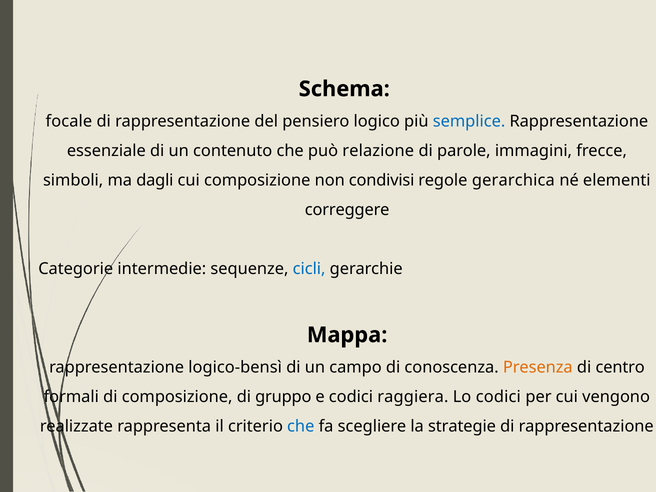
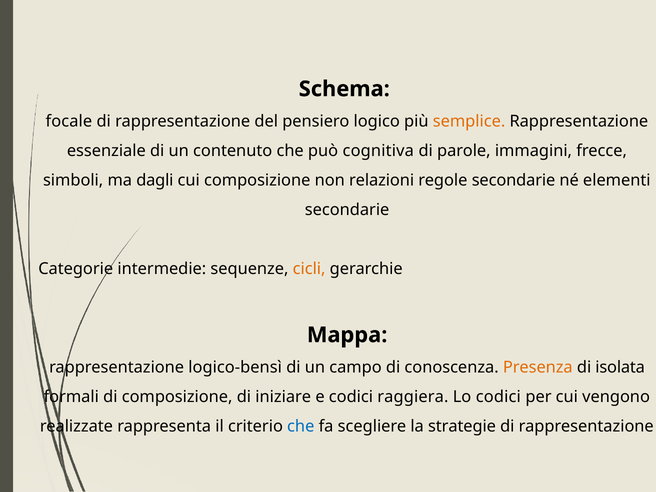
semplice colour: blue -> orange (469, 121)
relazione: relazione -> cognitiva (378, 151)
condivisi: condivisi -> relazioni (382, 180)
regole gerarchica: gerarchica -> secondarie (514, 180)
correggere: correggere -> secondarie (347, 210)
cicli colour: blue -> orange (309, 269)
centro: centro -> isolata (620, 367)
gruppo: gruppo -> iniziare (283, 397)
